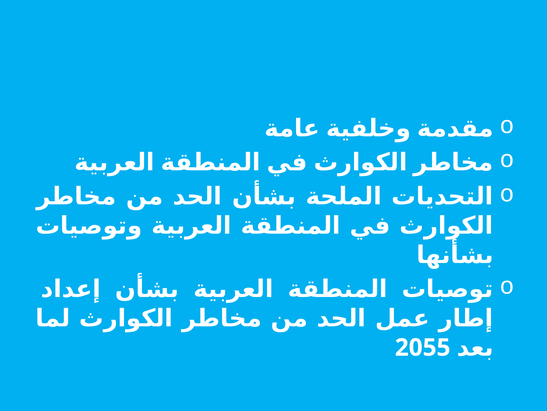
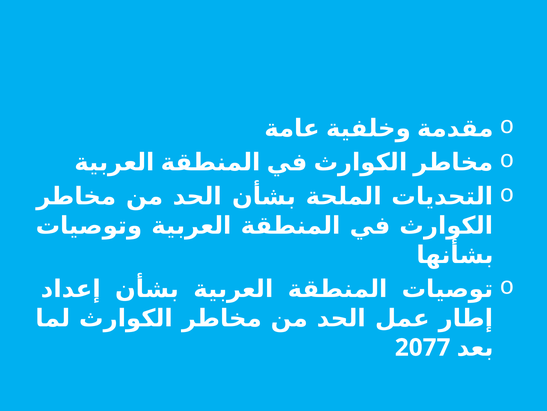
2055: 2055 -> 2077 (423, 347)
